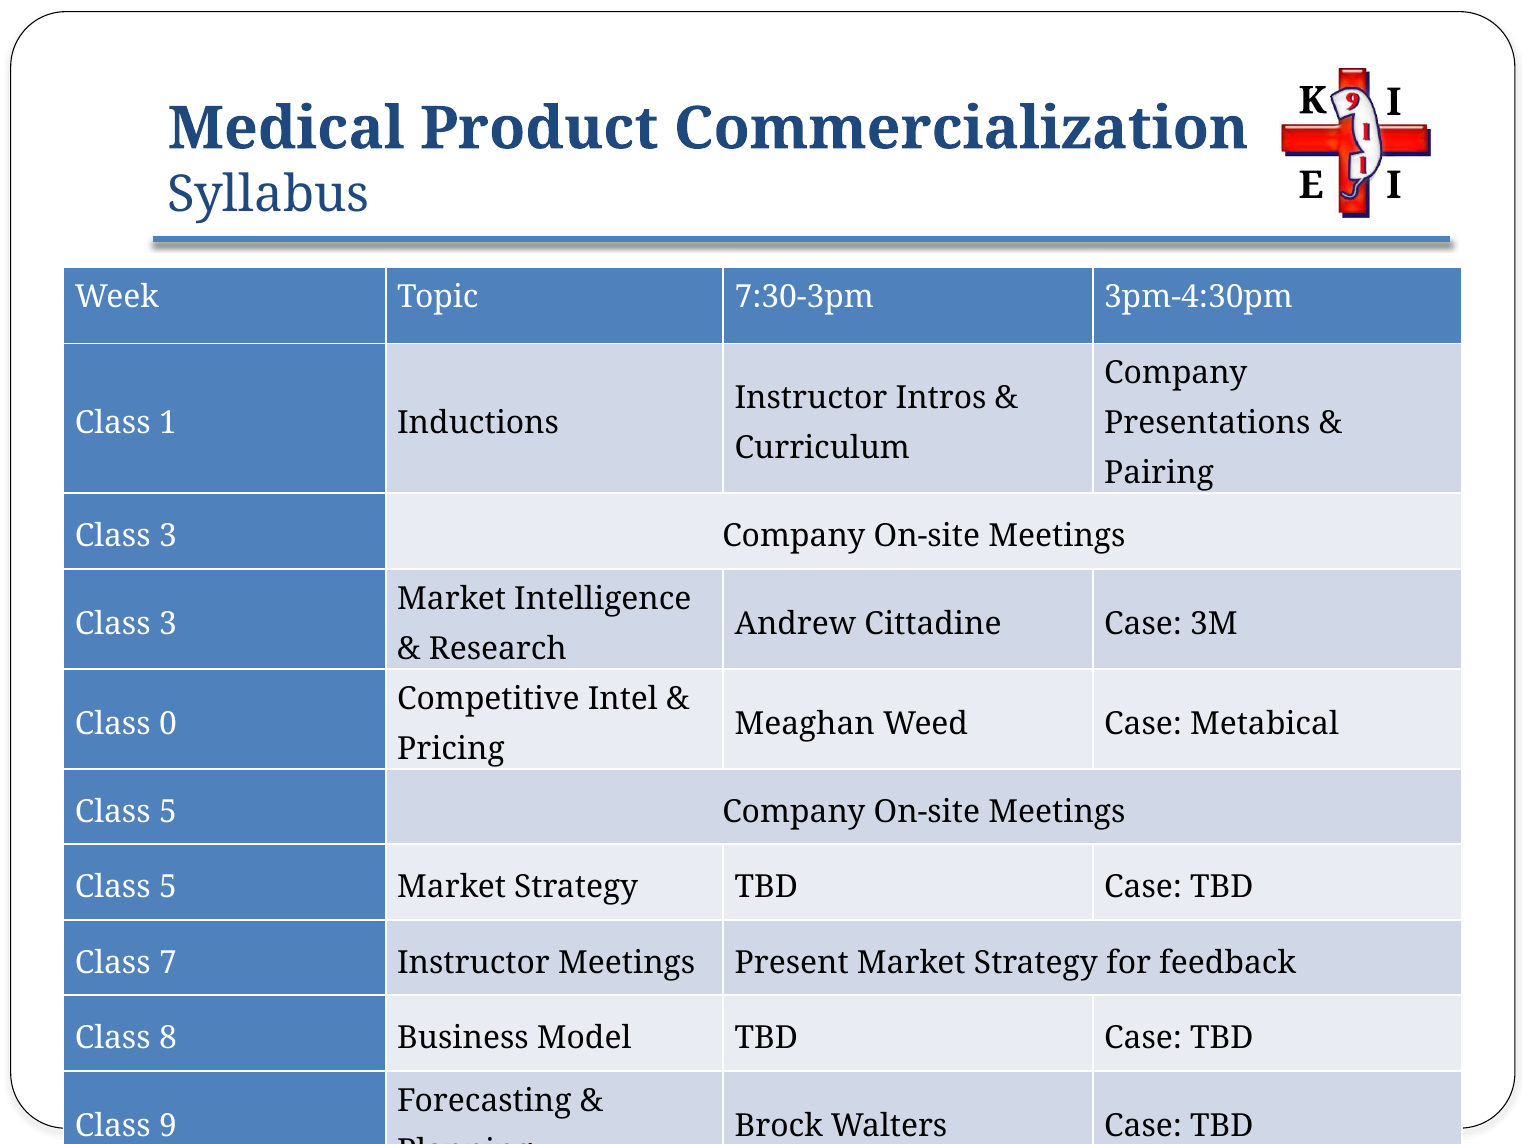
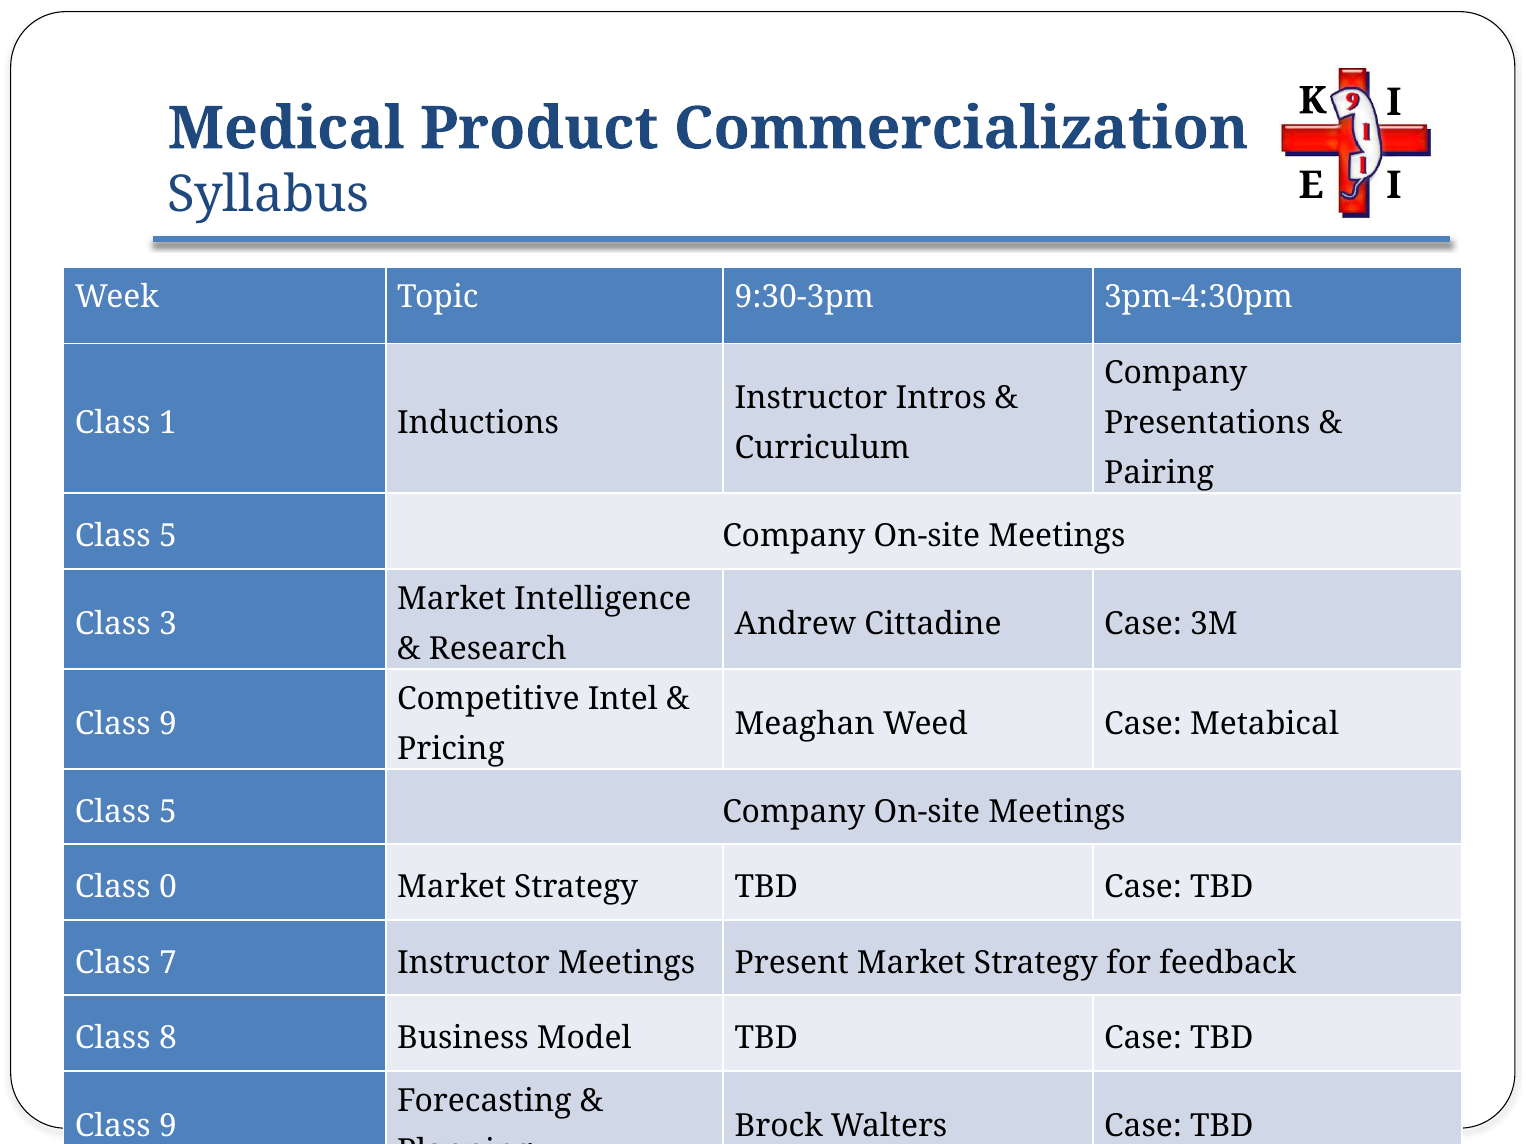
7:30-3pm: 7:30-3pm -> 9:30-3pm (804, 297)
3: 3 -> 5 (168, 536)
0: 0 -> 9 (168, 724)
5: 5 -> 0 (168, 888)
